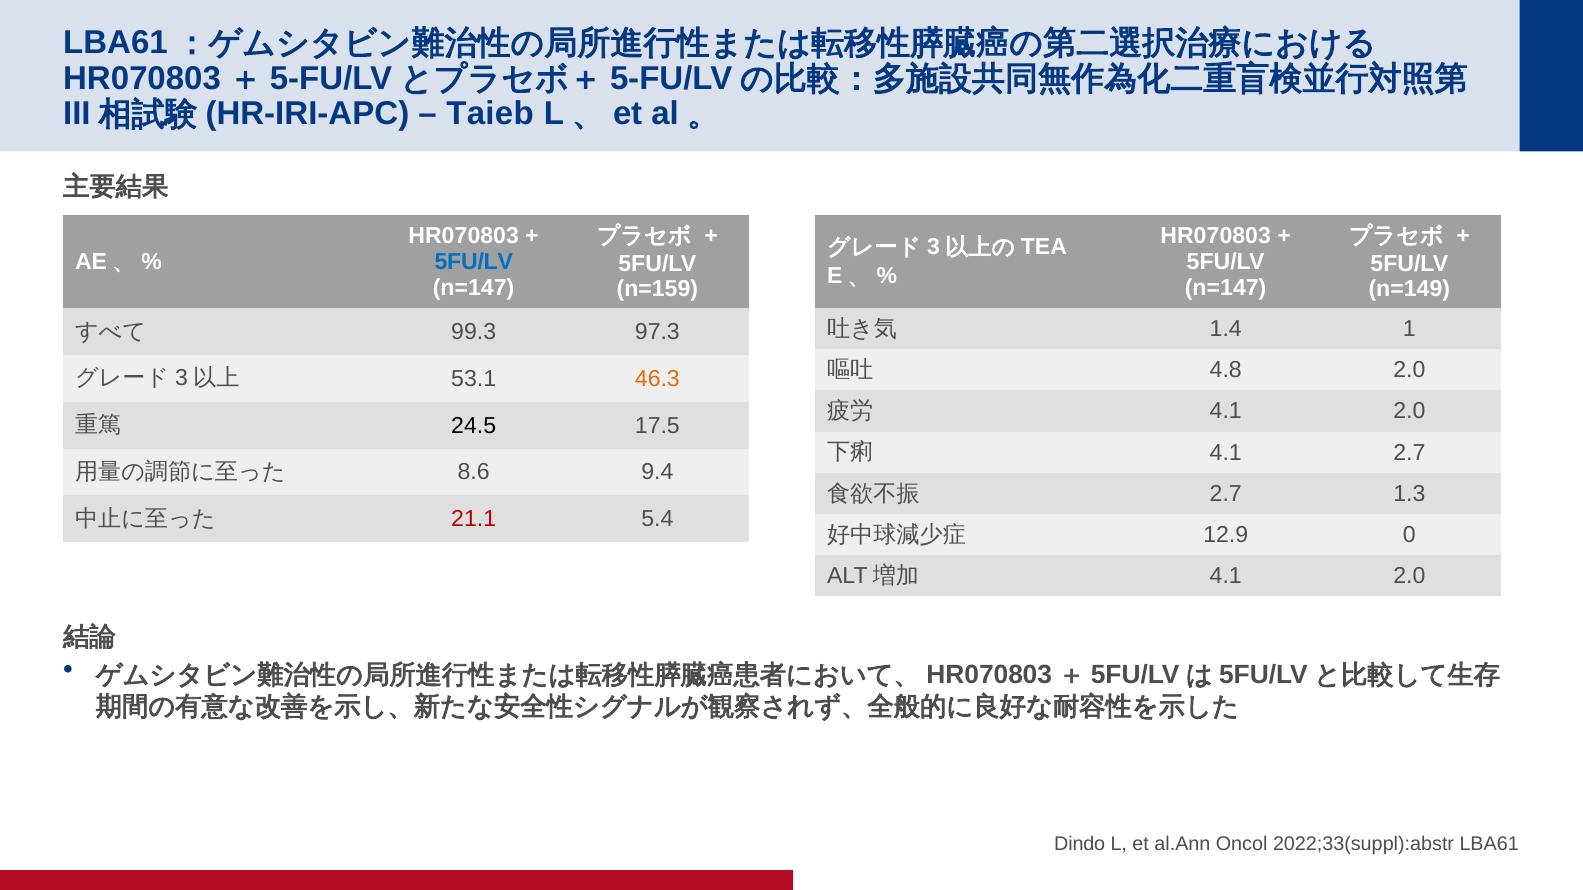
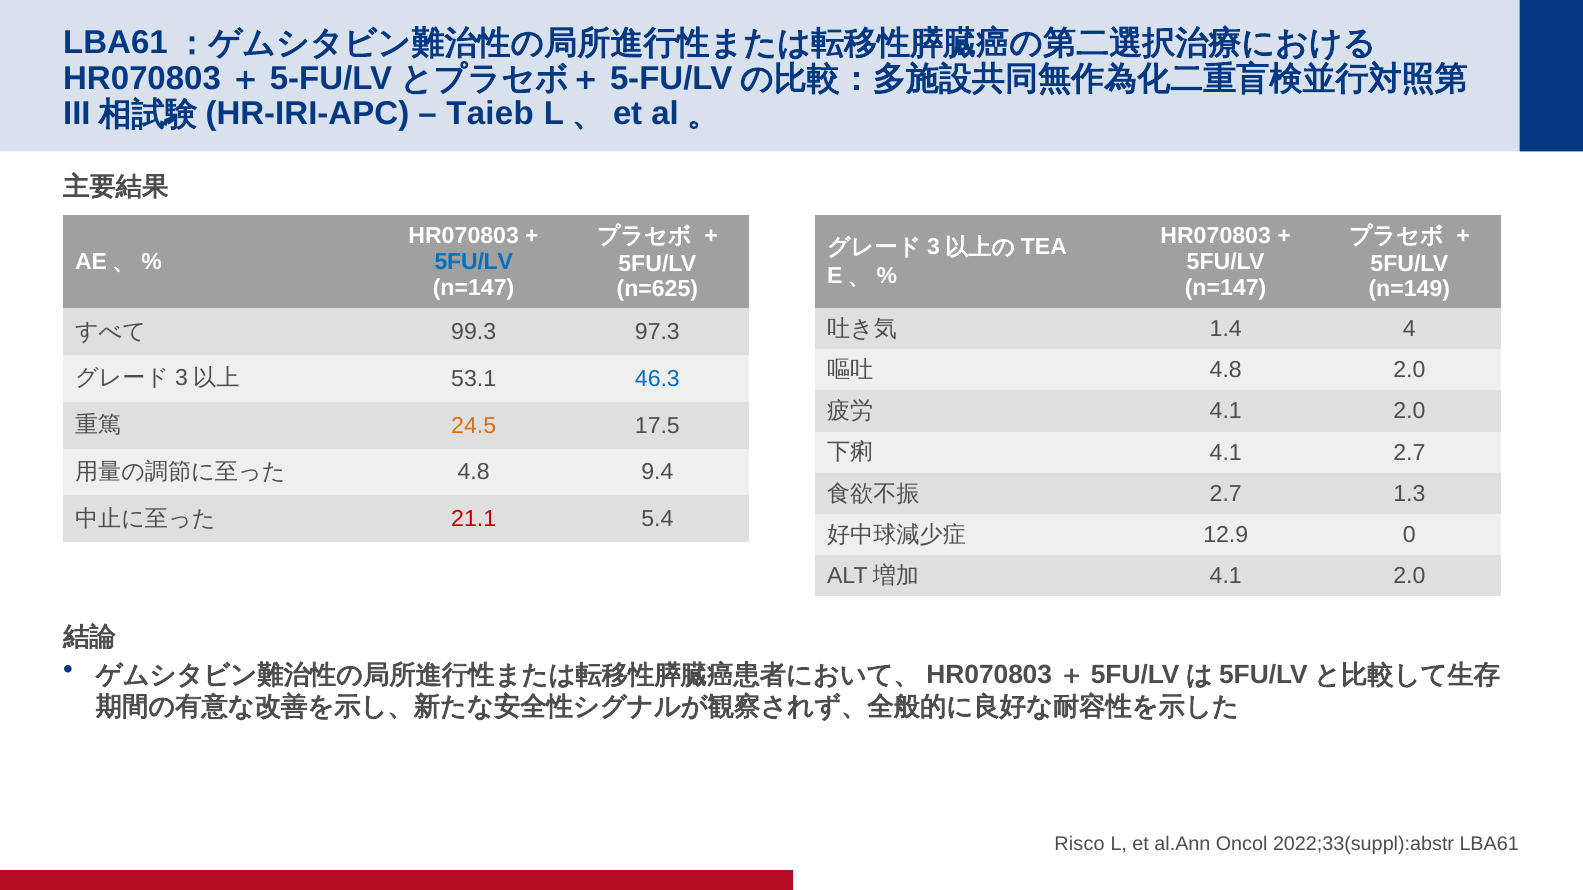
n=159: n=159 -> n=625 (657, 290)
1: 1 -> 4 (1409, 329)
46.3 colour: orange -> blue (657, 379)
24.5 colour: black -> orange (474, 426)
8.6: 8.6 -> 4.8 (474, 473)
Dindo: Dindo -> Risco (1079, 844)
